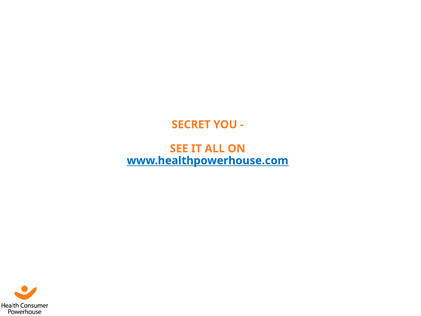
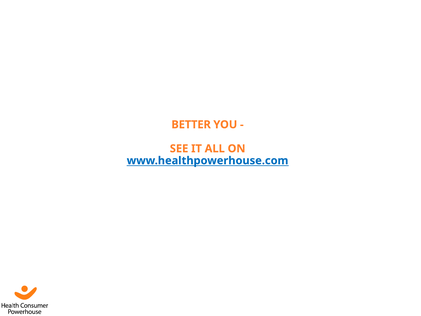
SECRET: SECRET -> BETTER (191, 124)
